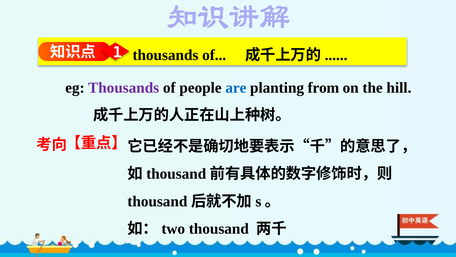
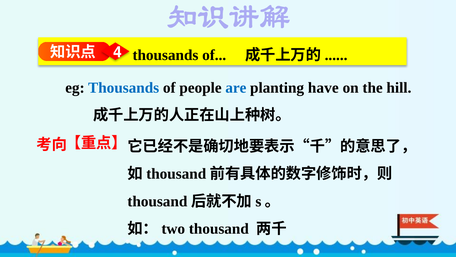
1: 1 -> 4 (117, 52)
Thousands colour: purple -> blue (124, 87)
from: from -> have (323, 87)
